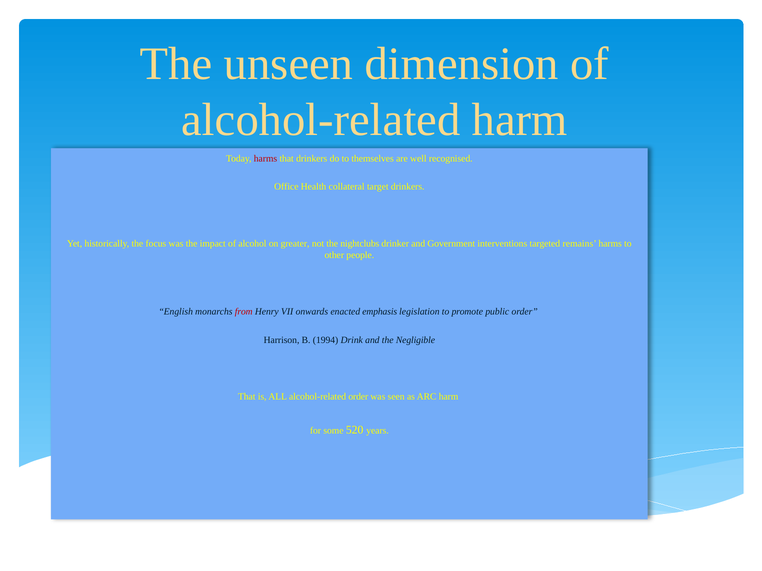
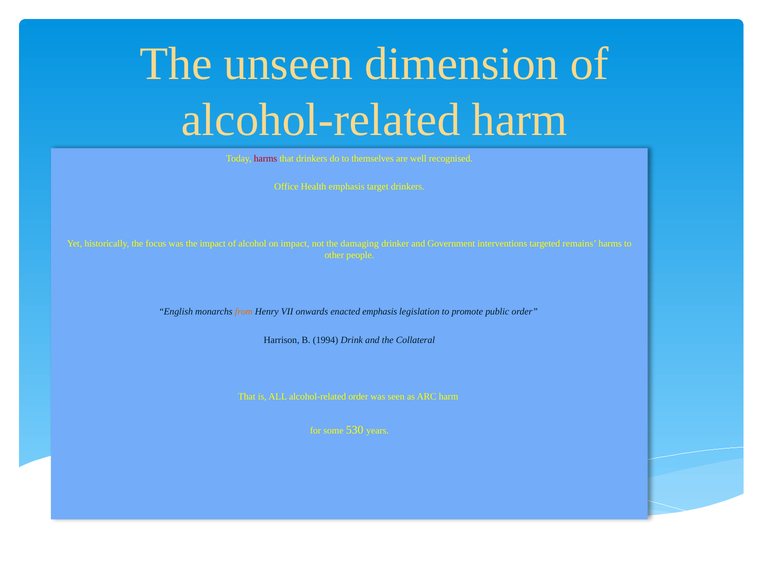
Health collateral: collateral -> emphasis (347, 187)
on greater: greater -> impact (295, 244)
nightclubs: nightclubs -> damaging (360, 244)
from colour: red -> orange (244, 312)
Negligible: Negligible -> Collateral (415, 340)
520: 520 -> 530 (355, 430)
